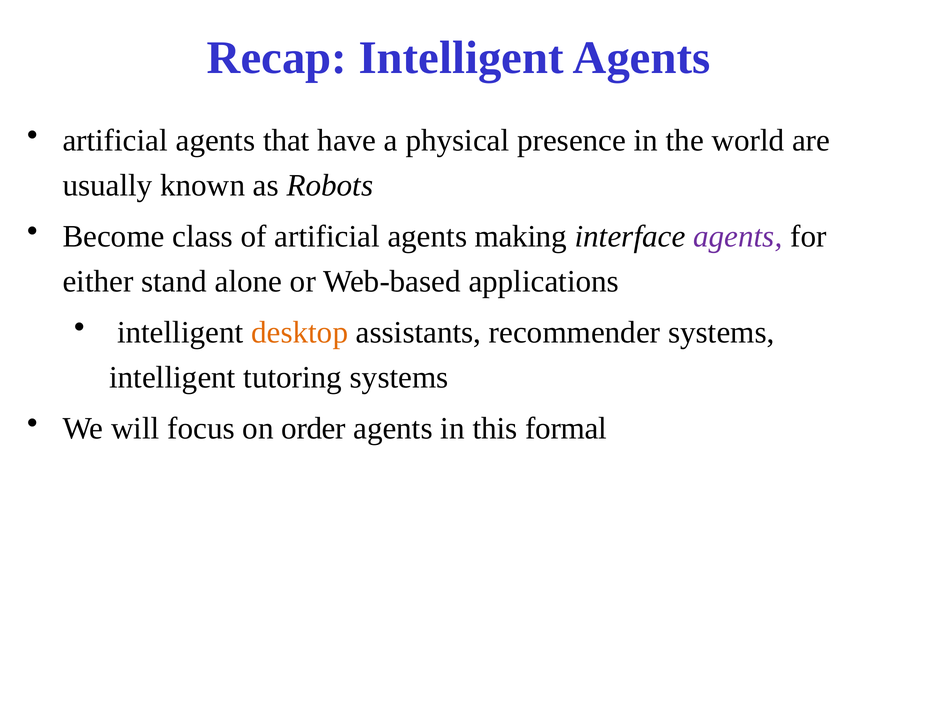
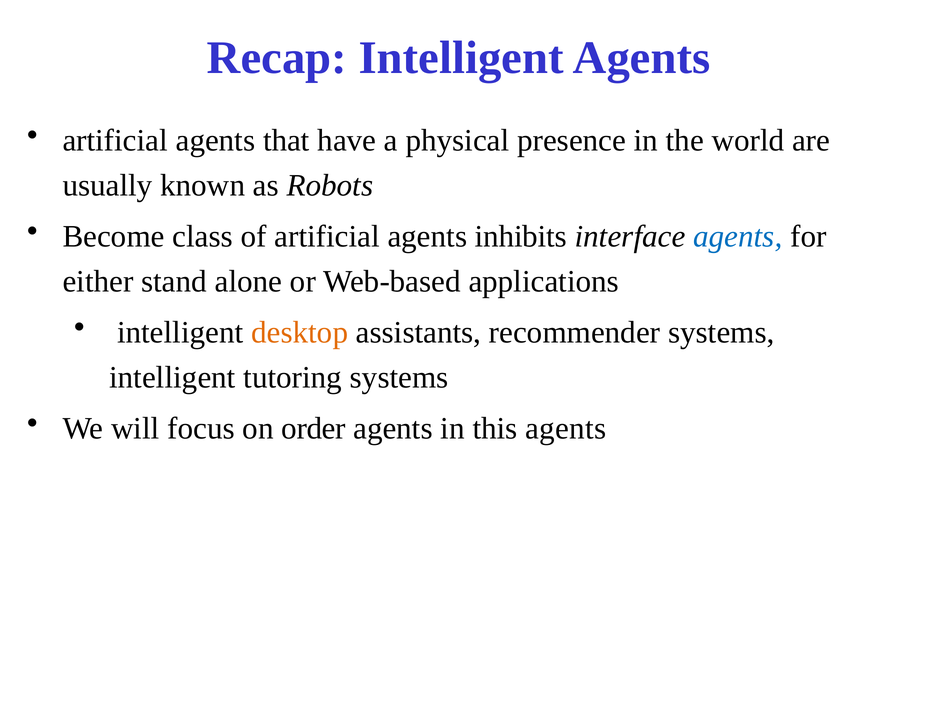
making: making -> inhibits (521, 237)
agents colour: purple -> blue (738, 237)
this formal: formal -> agents (566, 428)
